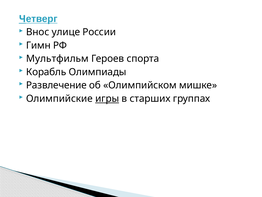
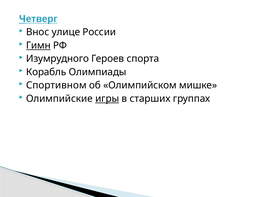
Гимн underline: none -> present (38, 45)
Мультфильм: Мультфильм -> Изумрудного (58, 59)
Развлечение: Развлечение -> Спортивном (56, 85)
